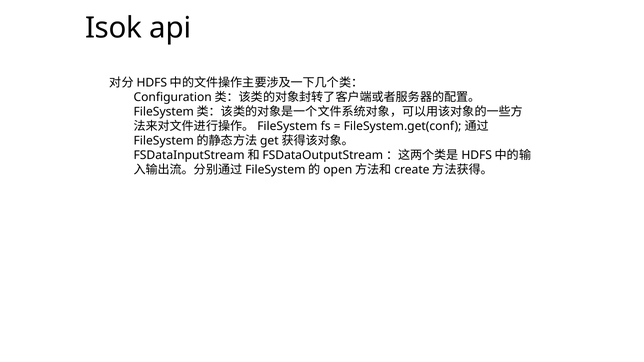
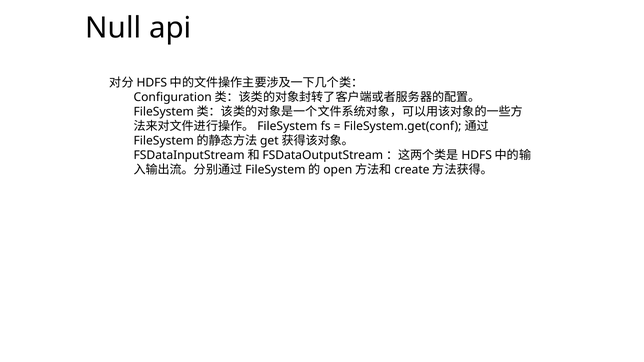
Isok: Isok -> Null (113, 28)
